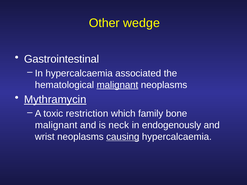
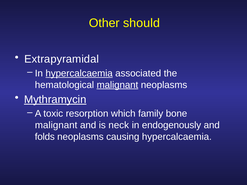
wedge: wedge -> should (142, 23)
Gastrointestinal: Gastrointestinal -> Extrapyramidal (62, 59)
hypercalcaemia underline: none -> present (79, 73)
restriction: restriction -> resorption (87, 114)
wrist: wrist -> folds (45, 137)
causing underline: present -> none (123, 137)
